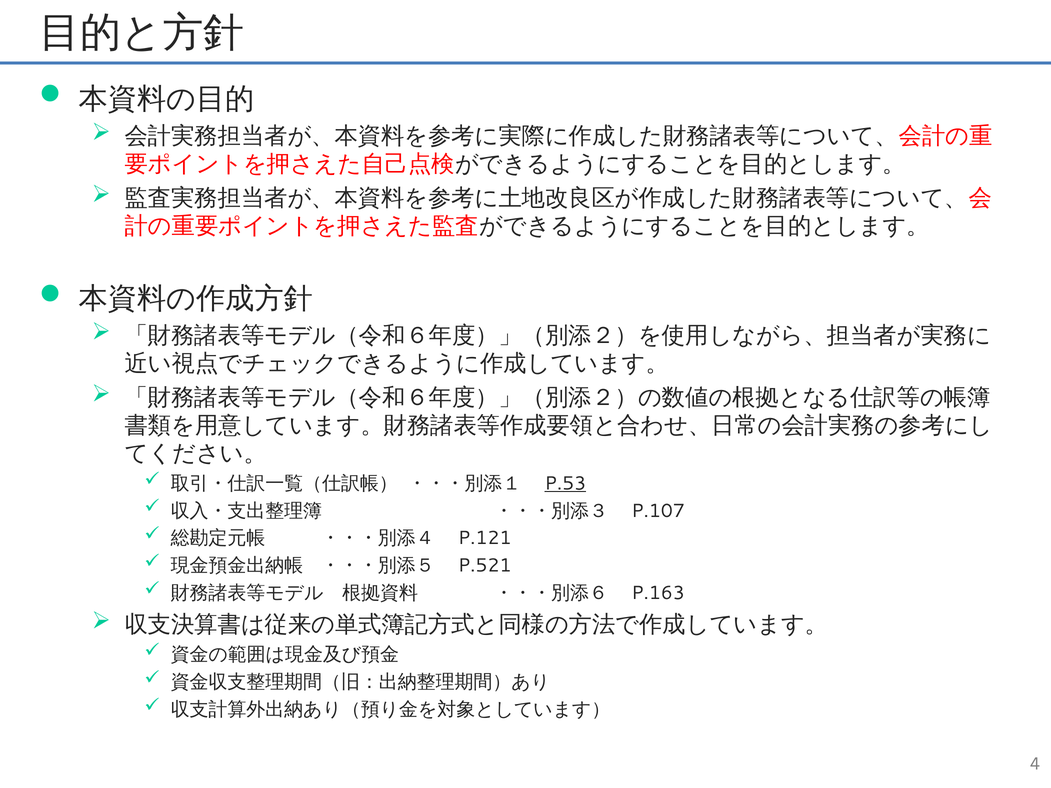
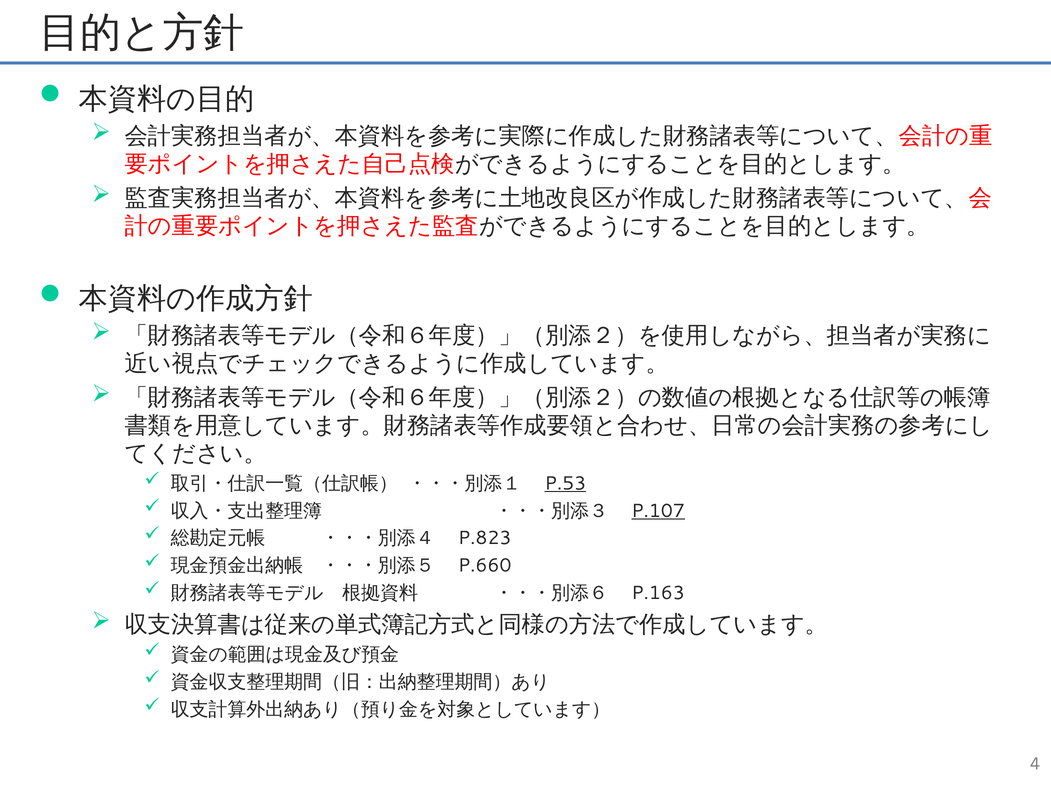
P.107 underline: none -> present (658, 511)
P.121: P.121 -> P.823 (485, 538)
P.521: P.521 -> P.660 (485, 566)
